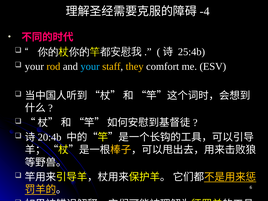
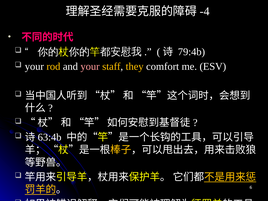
25:4b: 25:4b -> 79:4b (191, 52)
your colour: light blue -> pink (90, 66)
20:4b: 20:4b -> 63:4b (50, 137)
